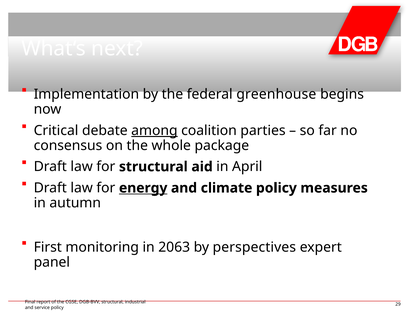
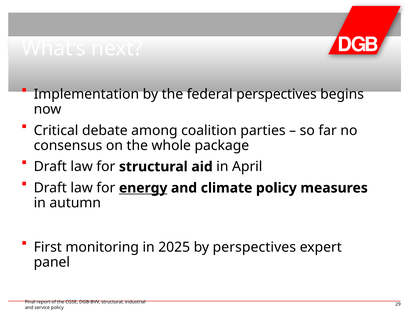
federal greenhouse: greenhouse -> perspectives (276, 94)
among underline: present -> none (154, 130)
2063: 2063 -> 2025 (174, 247)
